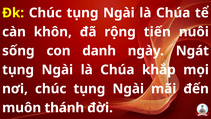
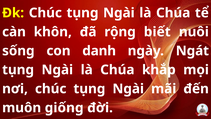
tiến: tiến -> biết (157, 32)
thánh: thánh -> giống (64, 107)
